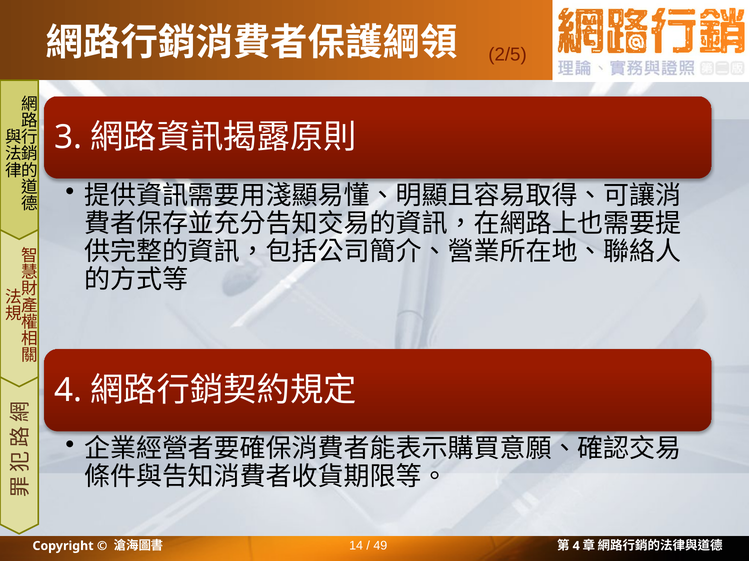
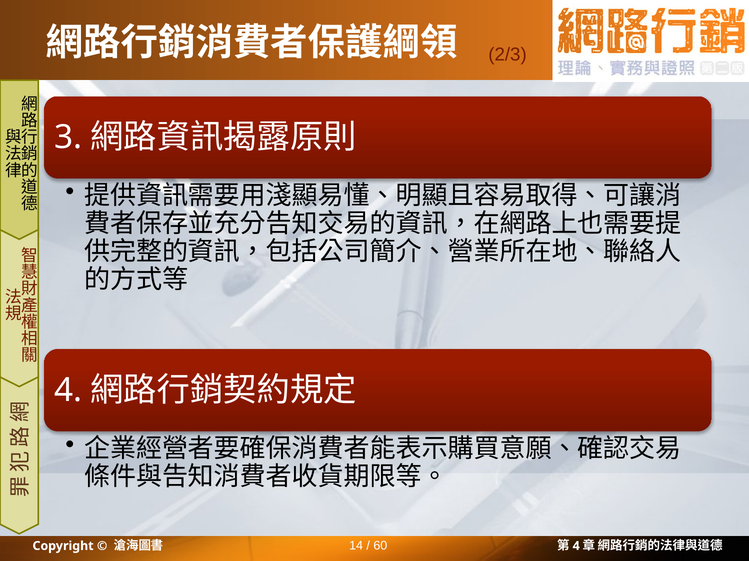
2/5: 2/5 -> 2/3 (508, 54)
49: 49 -> 60 (380, 547)
